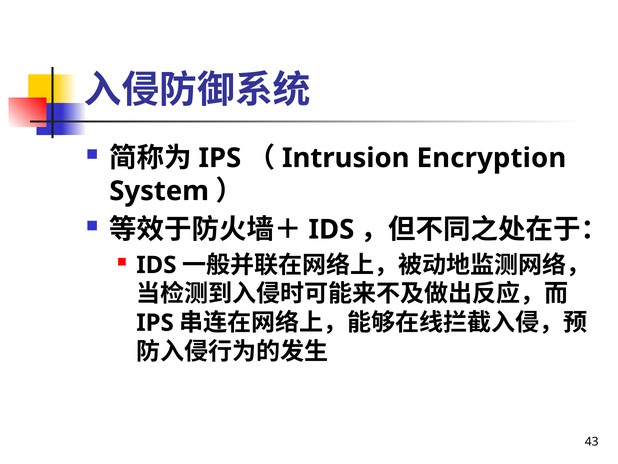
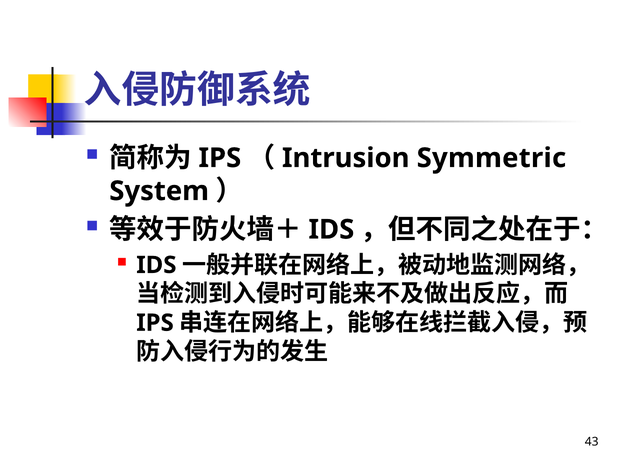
Encryption: Encryption -> Symmetric (491, 158)
